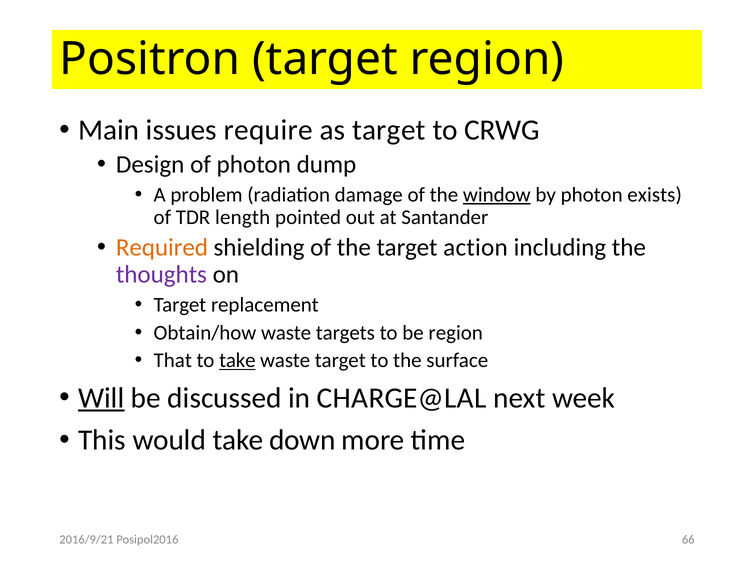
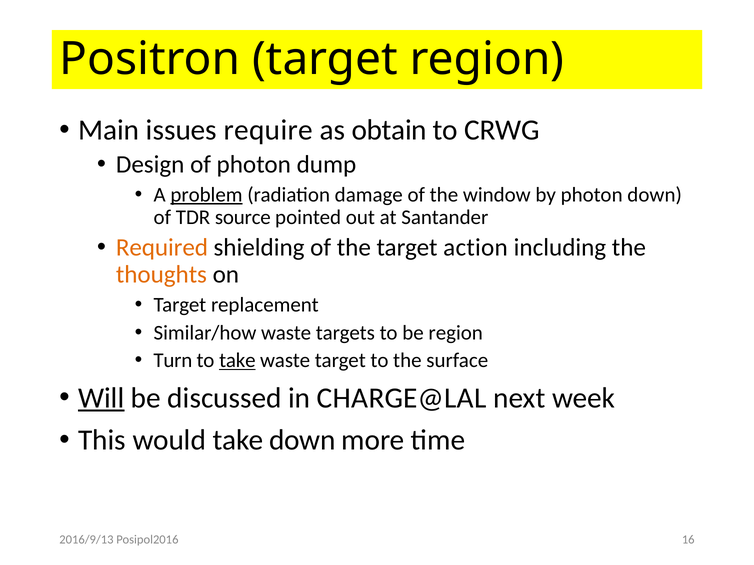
as target: target -> obtain (389, 130)
problem underline: none -> present (206, 195)
window underline: present -> none (497, 195)
photon exists: exists -> down (655, 195)
length: length -> source (243, 218)
thoughts colour: purple -> orange (161, 275)
Obtain/how: Obtain/how -> Similar/how (205, 333)
That: That -> Turn (173, 361)
2016/9/21: 2016/9/21 -> 2016/9/13 (86, 540)
66: 66 -> 16 (688, 540)
